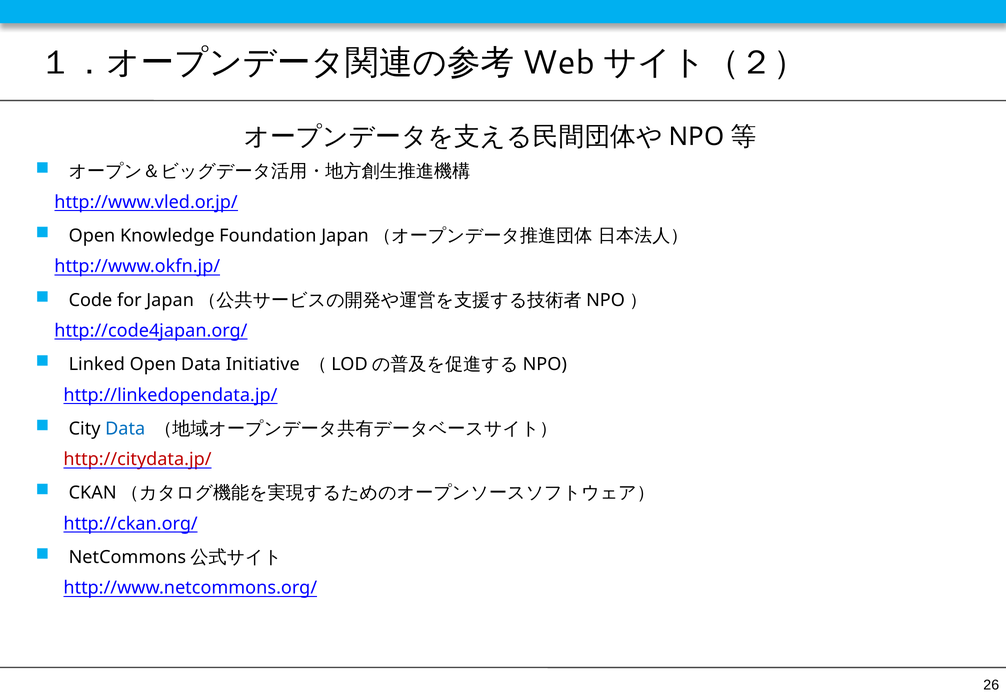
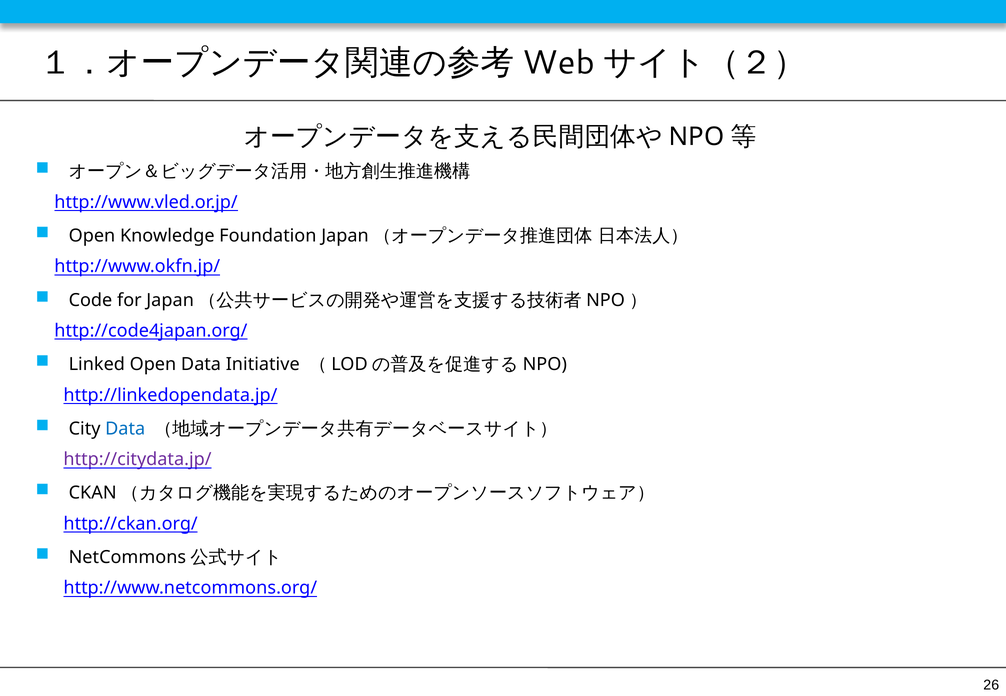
http://citydata.jp/ colour: red -> purple (137, 460)
